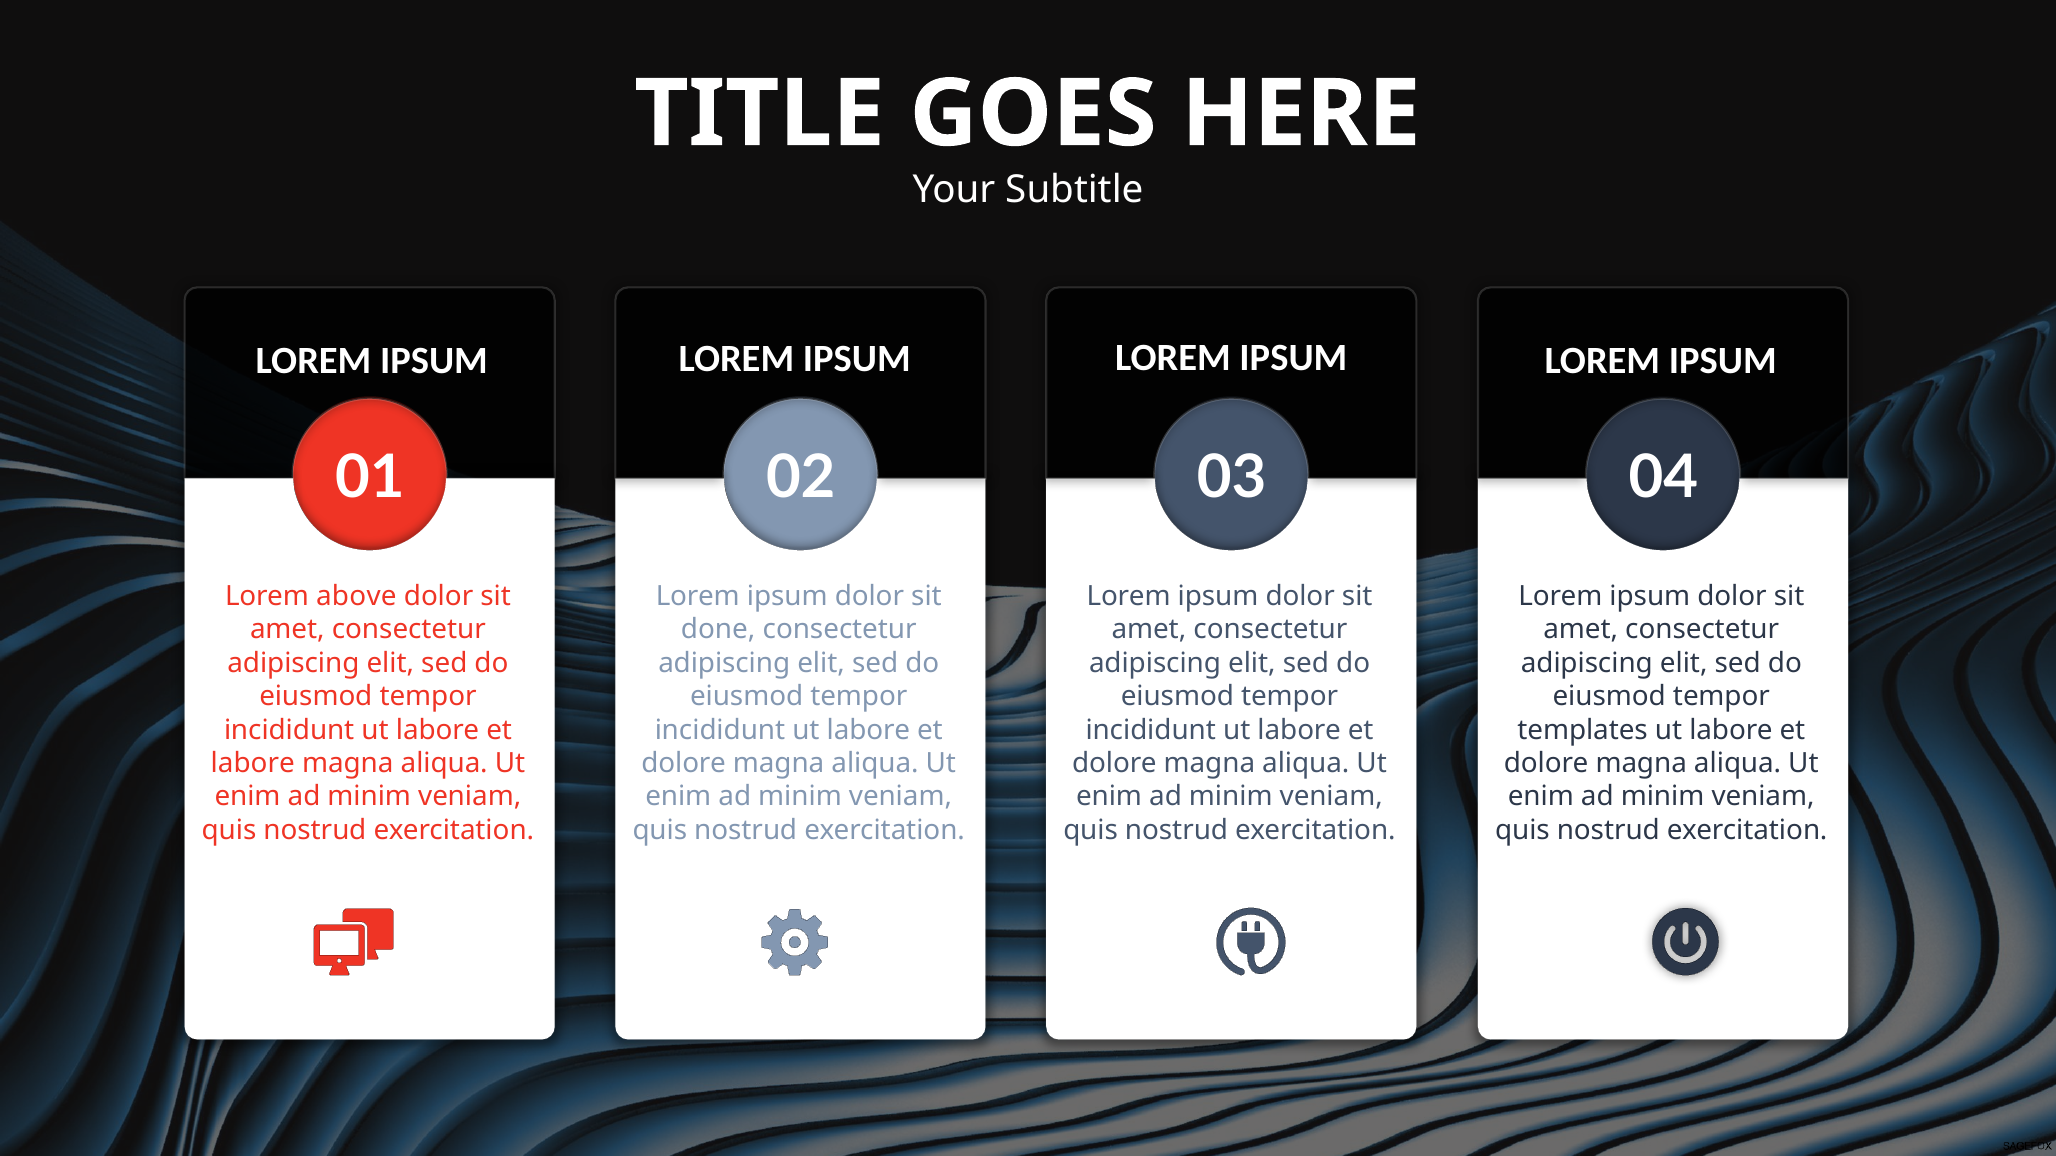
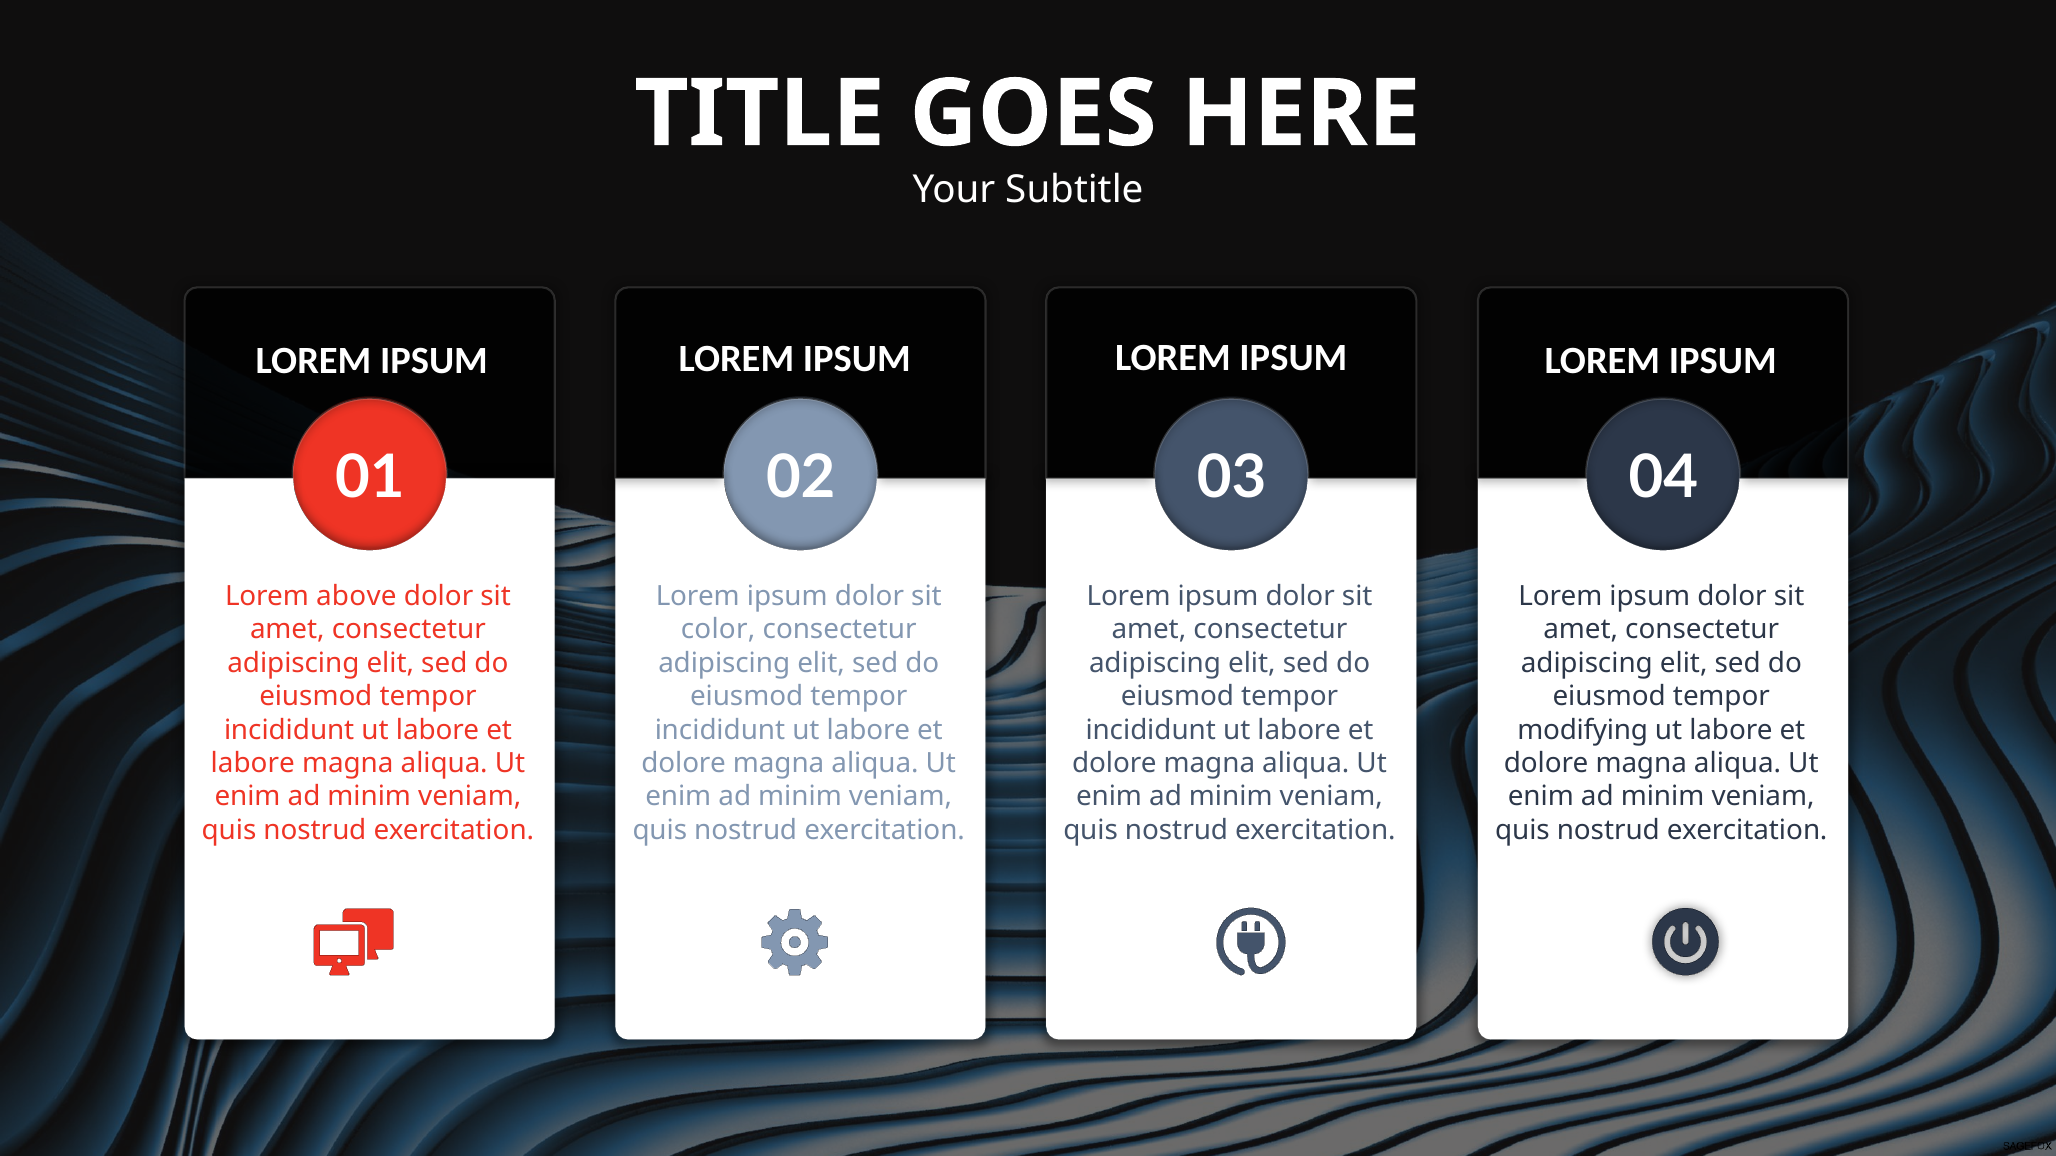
done: done -> color (718, 630)
templates: templates -> modifying (1583, 730)
